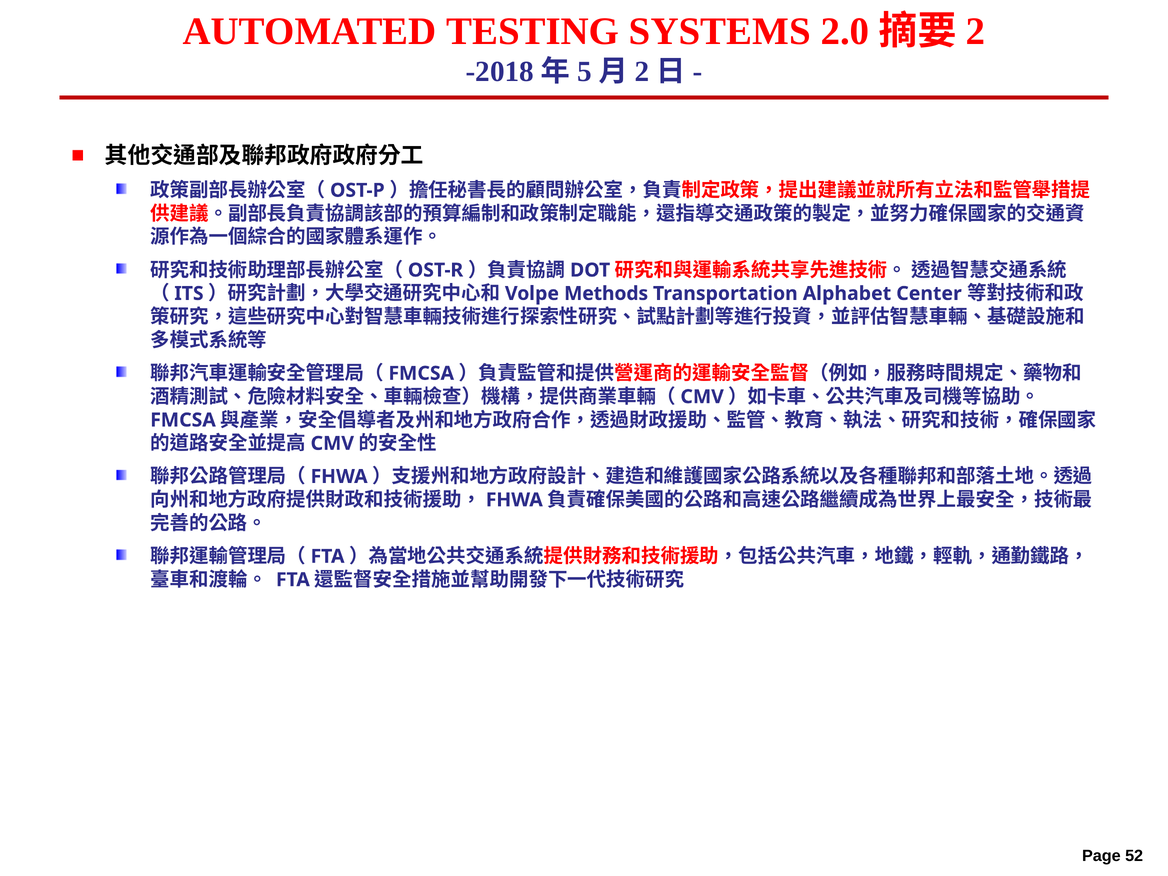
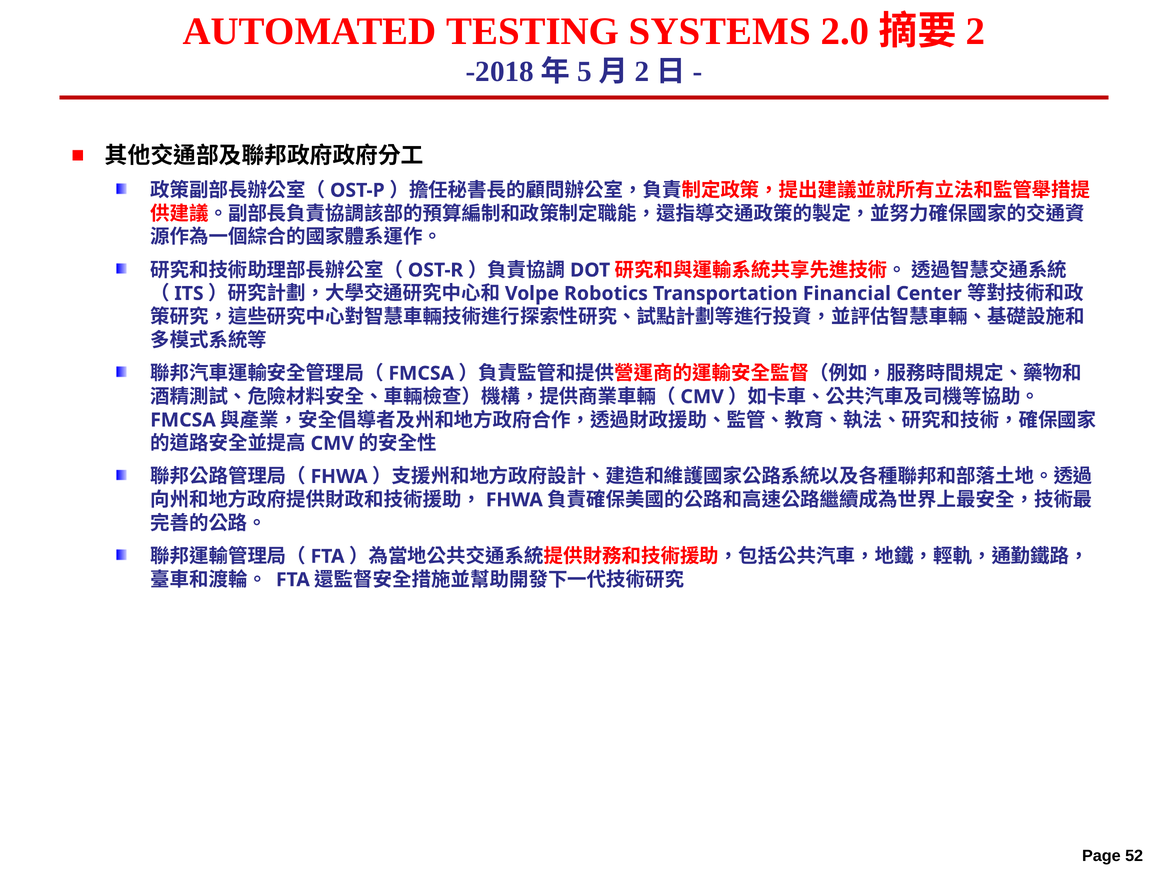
Methods: Methods -> Robotics (606, 294)
Alphabet: Alphabet -> Financial (847, 294)
